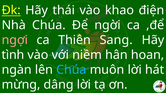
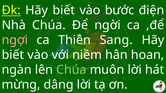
Đk Hãy thái: thái -> biết (64, 10)
khao: khao -> bước (120, 10)
tình: tình -> biết (13, 55)
Chúa colour: light blue -> light green (71, 70)
